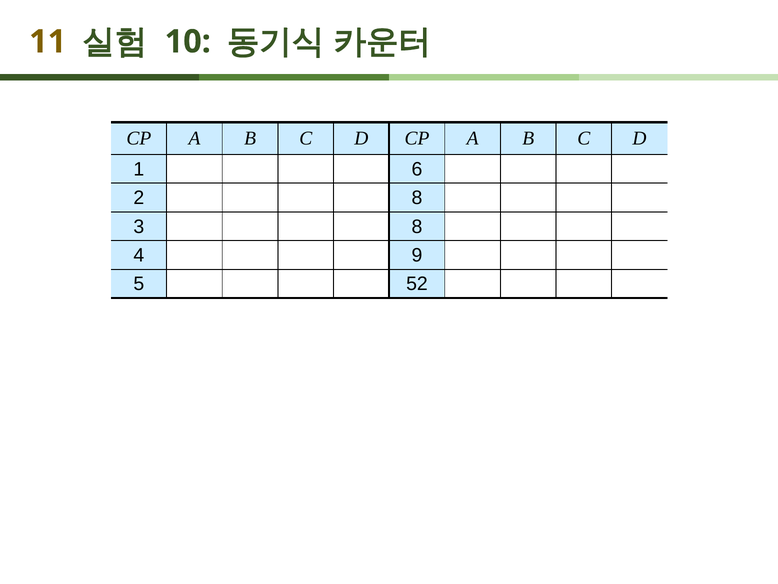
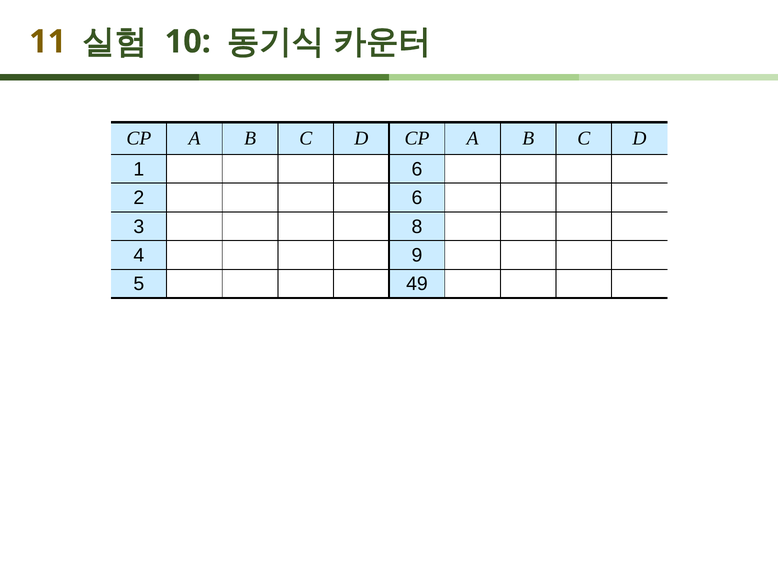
2 8: 8 -> 6 (417, 198)
52: 52 -> 49 (417, 284)
